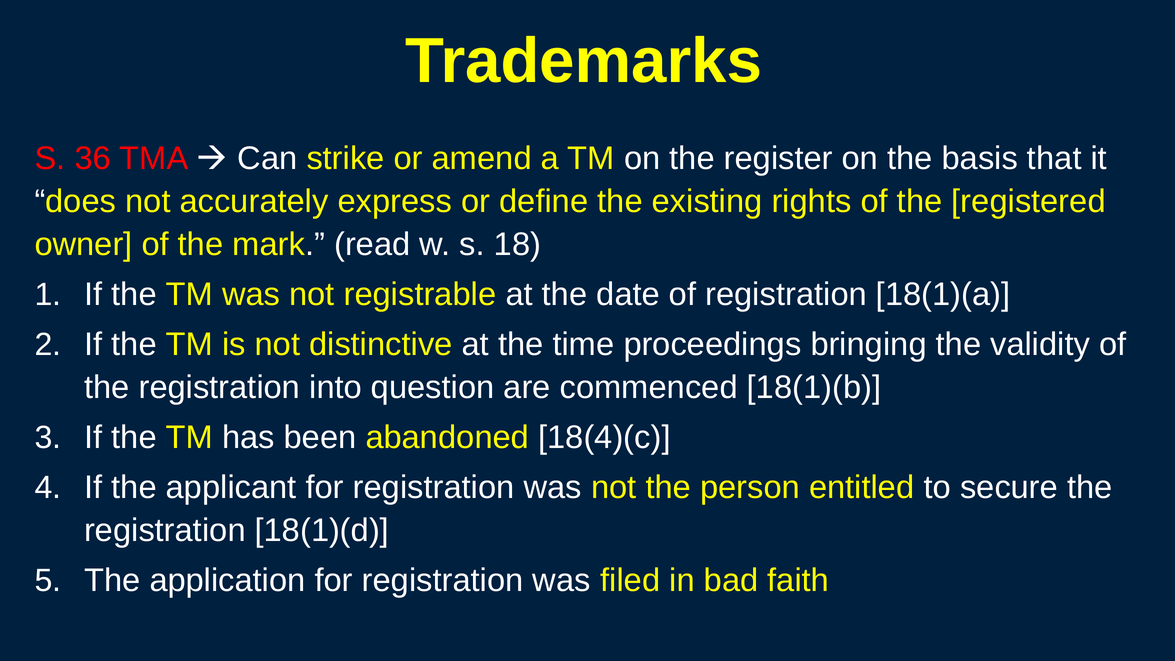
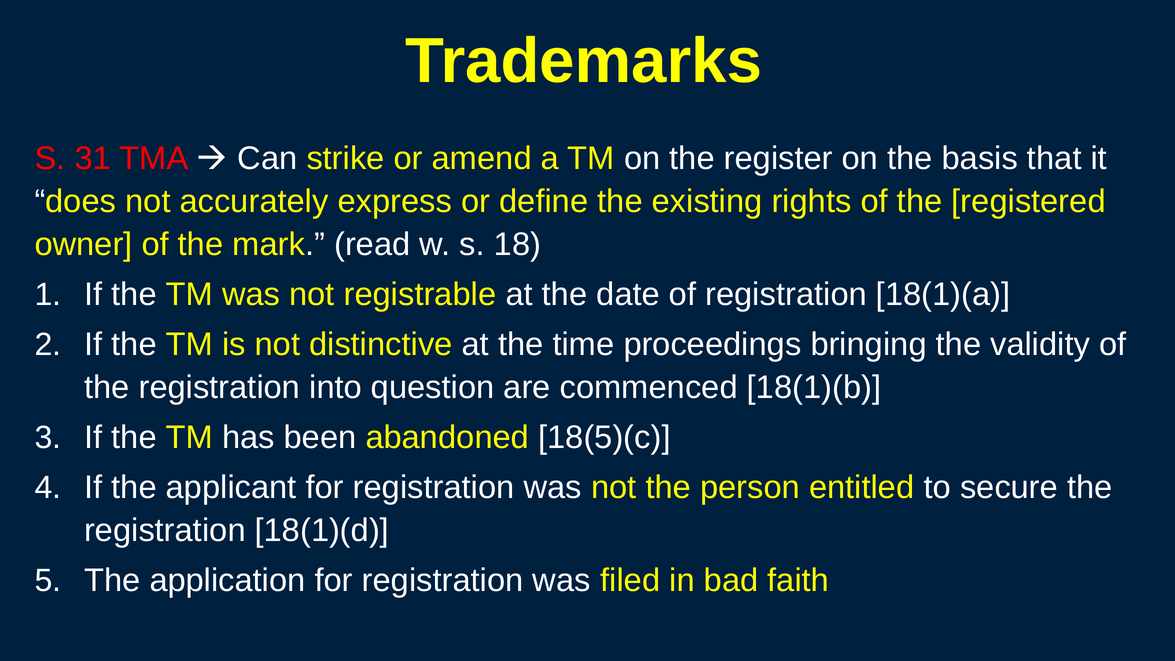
36: 36 -> 31 (93, 158)
18(4)(c: 18(4)(c -> 18(5)(c (604, 437)
